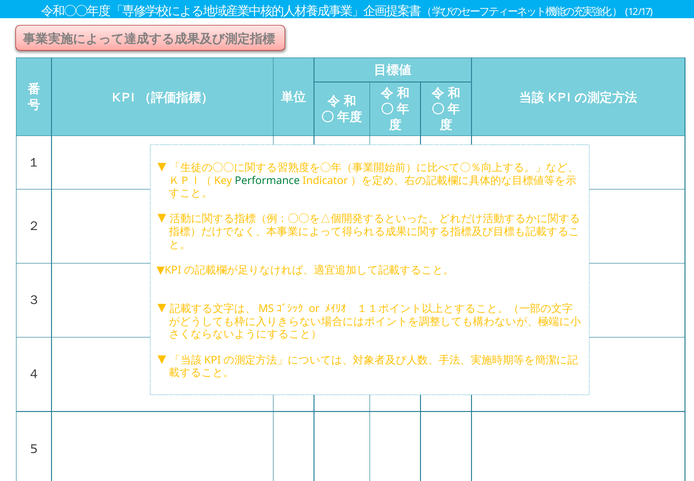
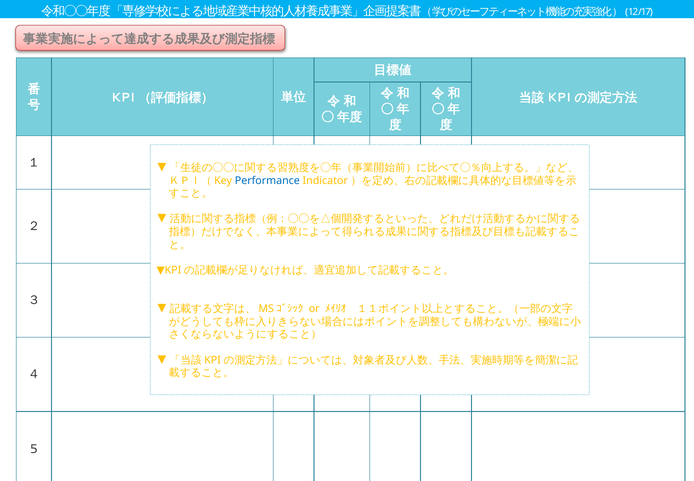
Performance colour: green -> blue (267, 180)
